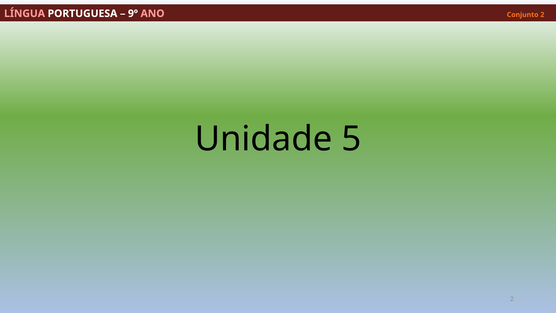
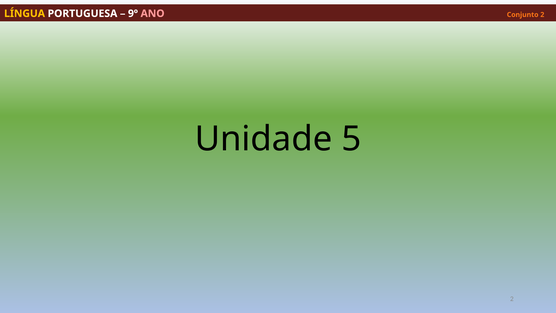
LÍNGUA colour: pink -> yellow (25, 14)
